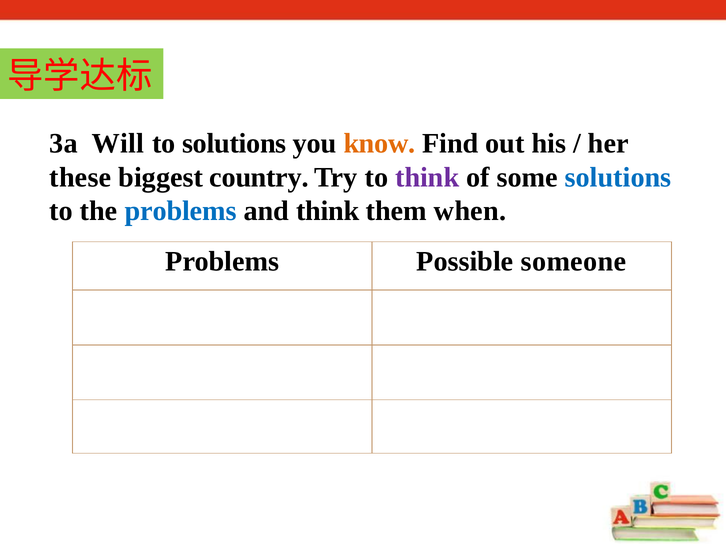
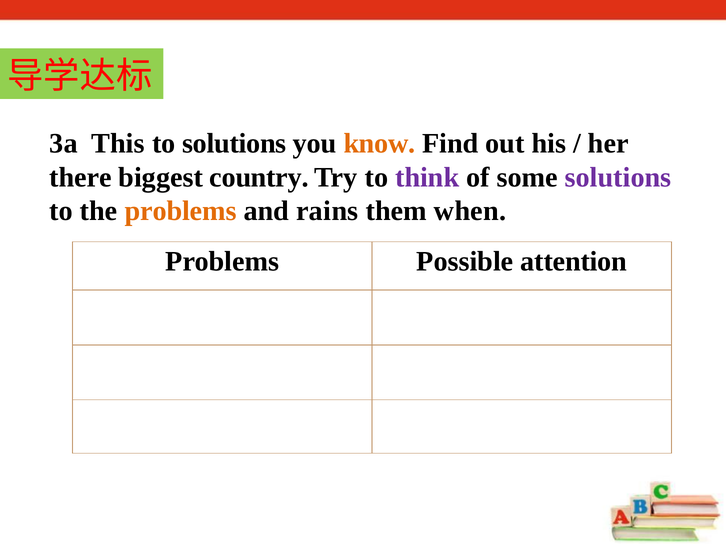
Will: Will -> This (118, 143)
these: these -> there (81, 177)
solutions colour: blue -> purple (618, 177)
problems colour: blue -> orange (181, 211)
and think: think -> rains (327, 211)
someone: someone -> attention (574, 262)
